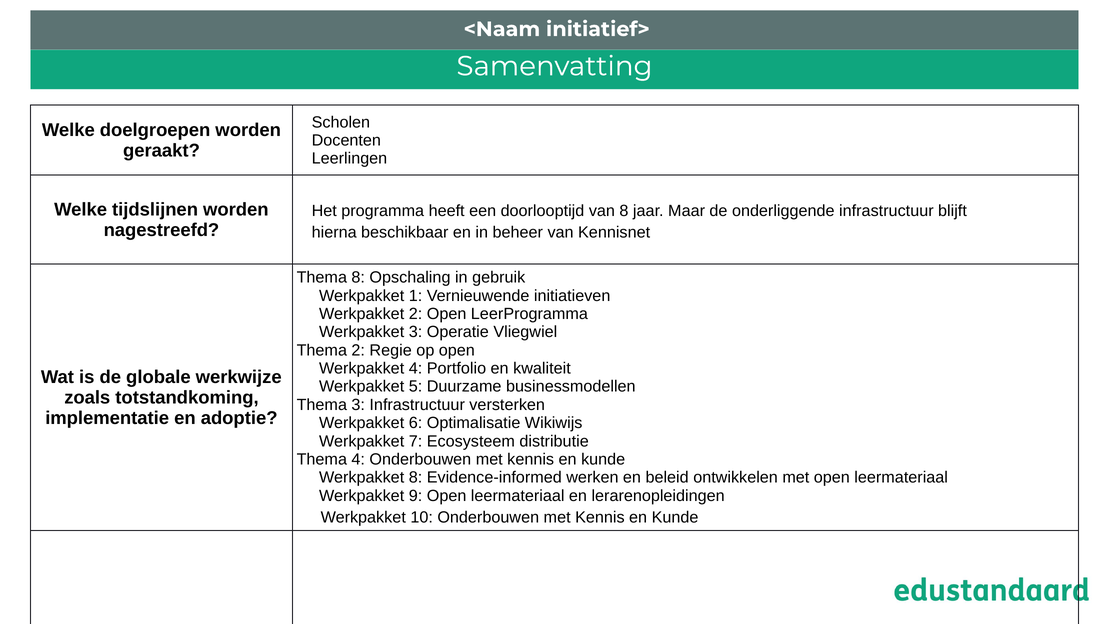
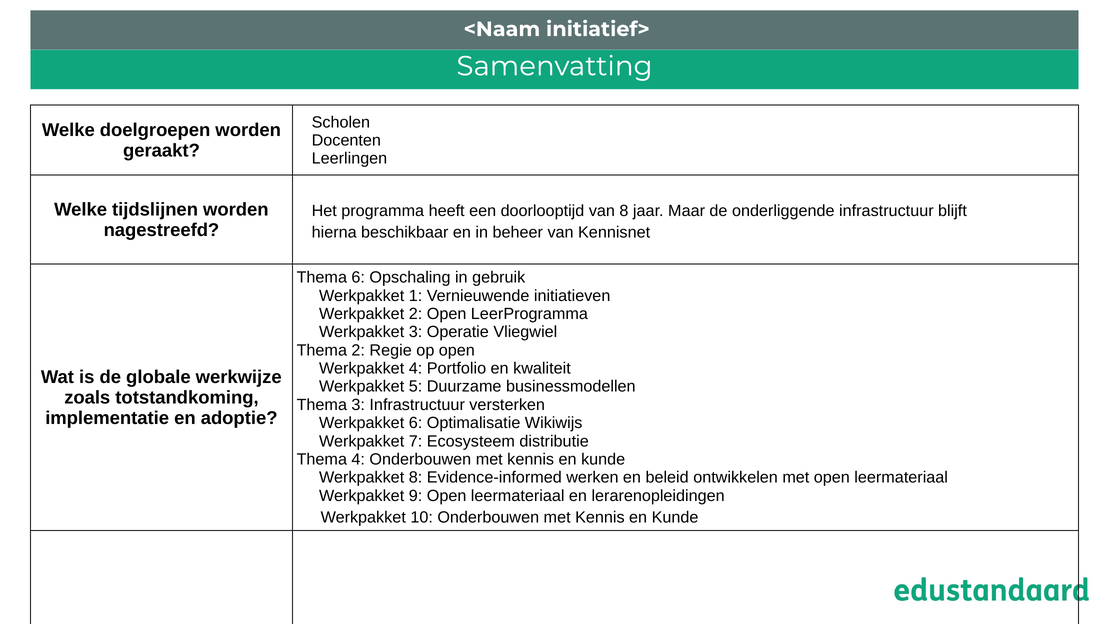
Thema 8: 8 -> 6 (358, 277)
